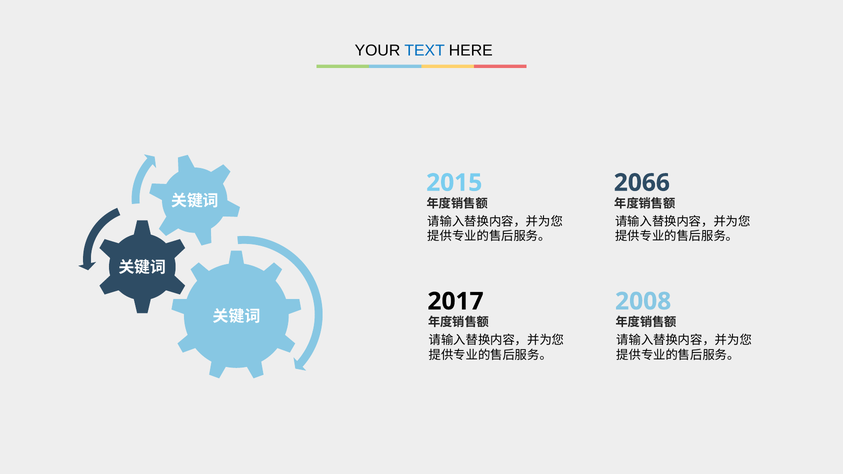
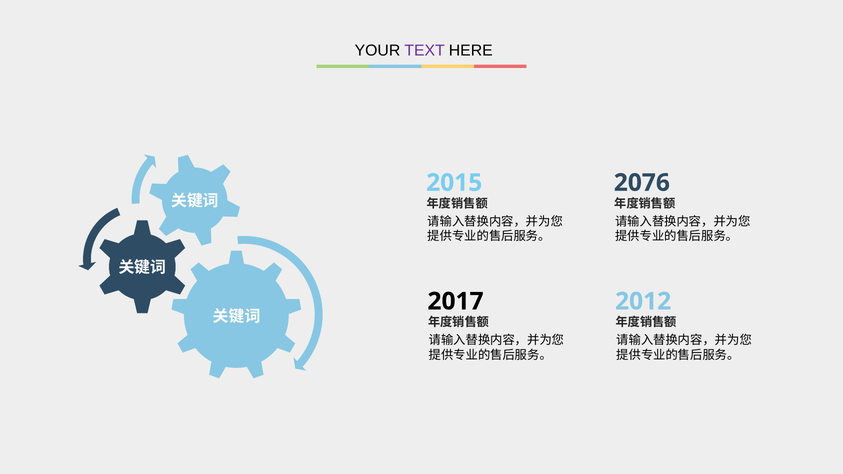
TEXT colour: blue -> purple (425, 51)
2066: 2066 -> 2076 (642, 183)
2008: 2008 -> 2012 (643, 301)
